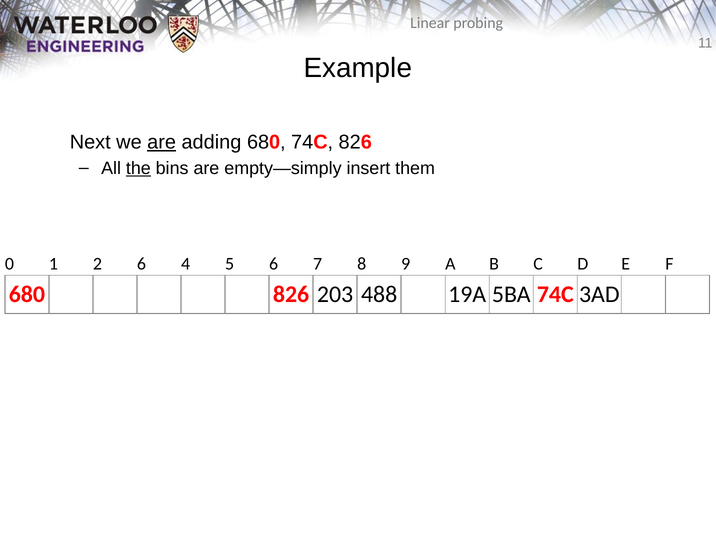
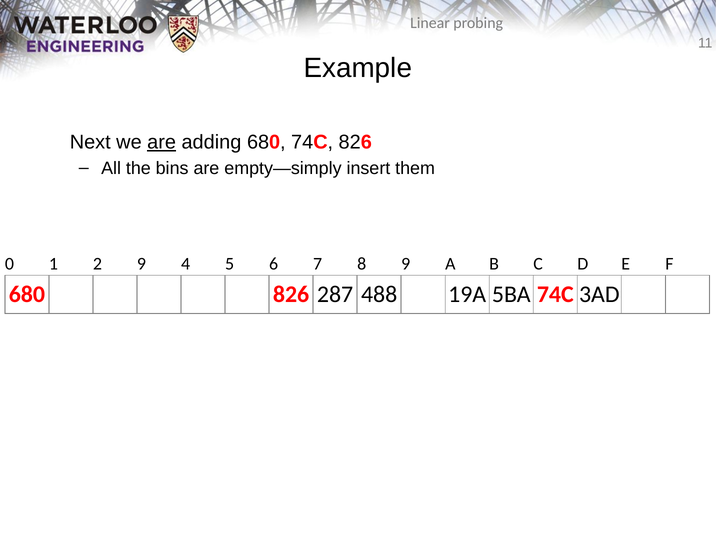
the underline: present -> none (138, 168)
2 6: 6 -> 9 (141, 264)
203: 203 -> 287 (335, 295)
